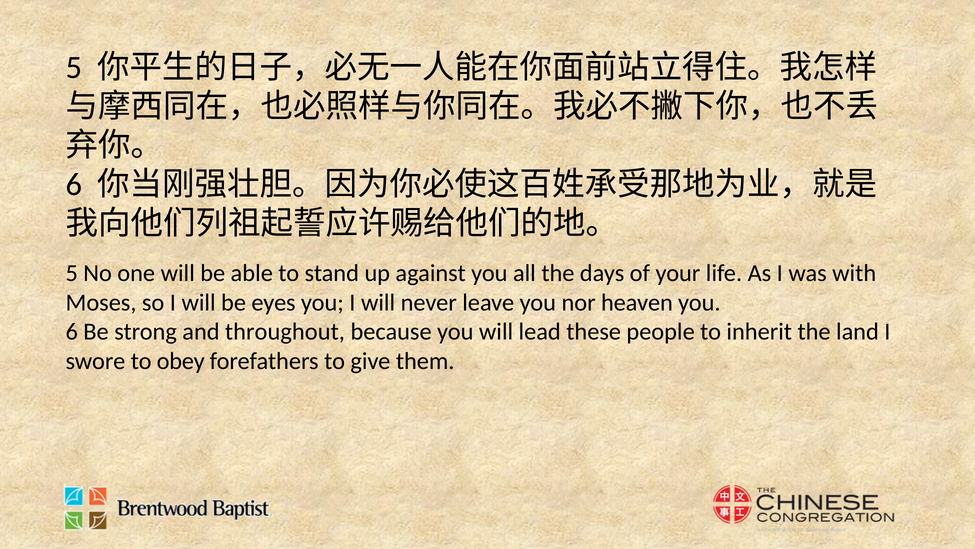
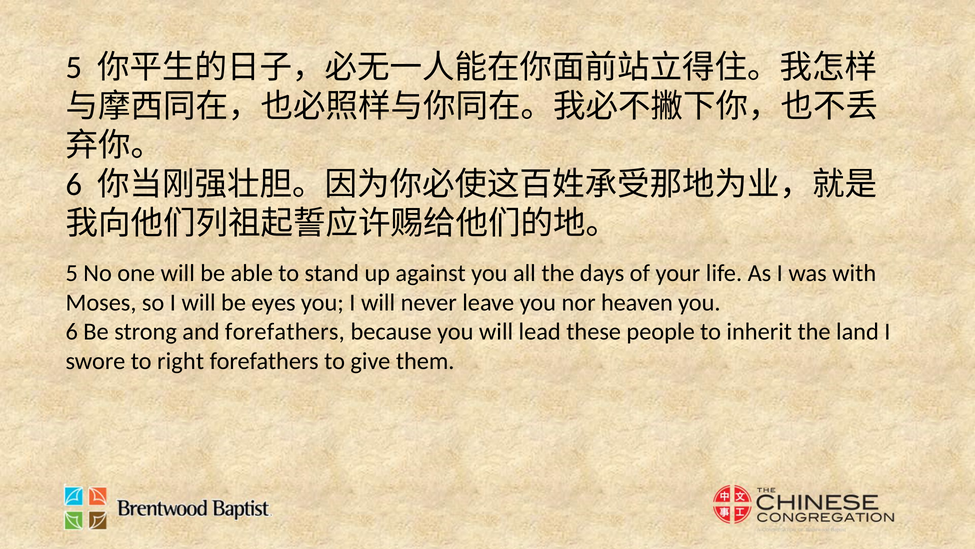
and throughout: throughout -> forefathers (285, 332)
obey: obey -> right (181, 361)
